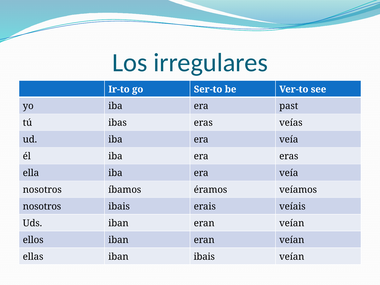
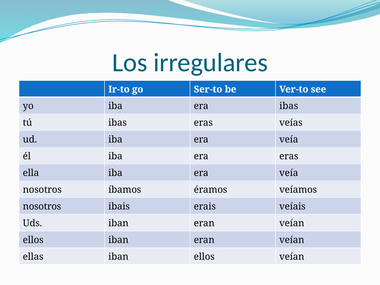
era past: past -> ibas (289, 106)
iban ibais: ibais -> ellos (204, 257)
